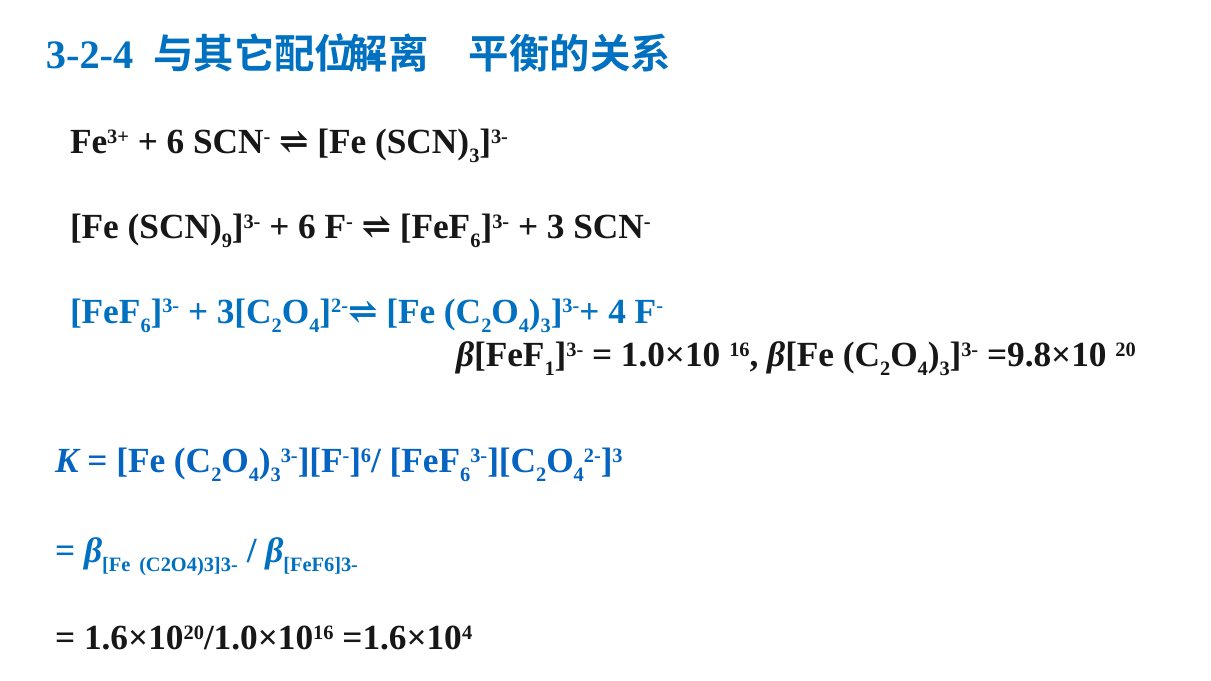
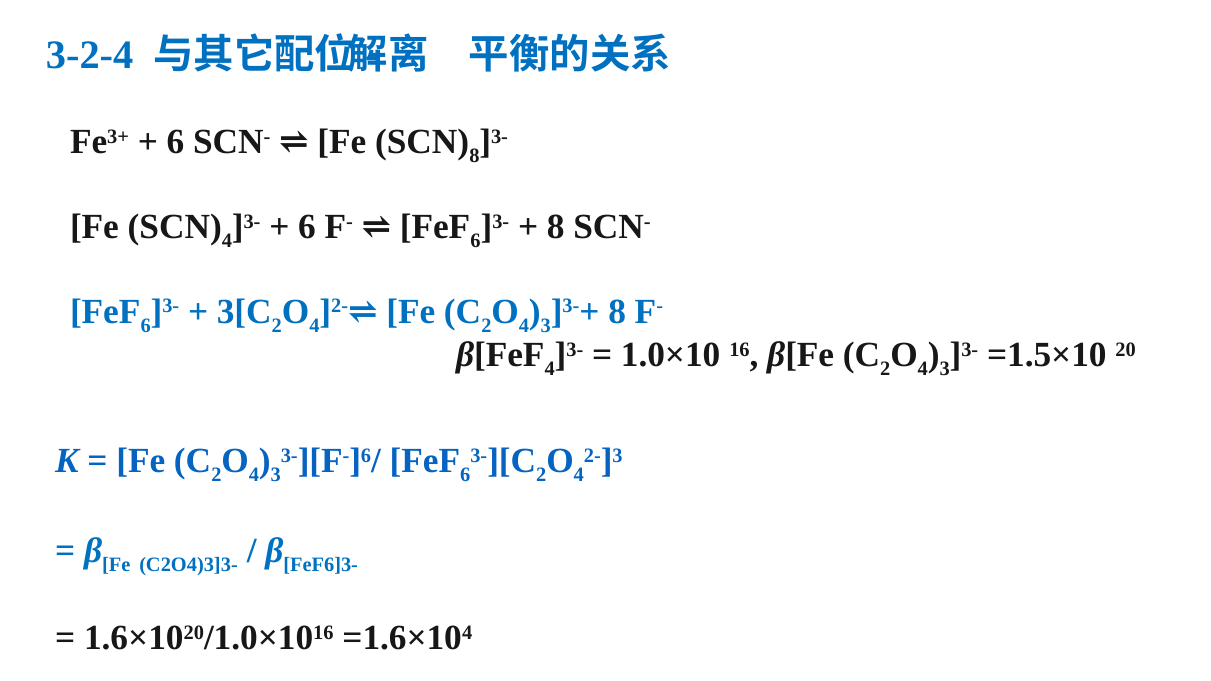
3: 3 -> 8 (474, 156)
9: 9 -> 4 (227, 241)
3: 3 -> 8 (556, 227)
4: 4 -> 8 (617, 312)
1: 1 -> 4 (550, 369)
=9.8×10: =9.8×10 -> =1.5×10 (1047, 355)
